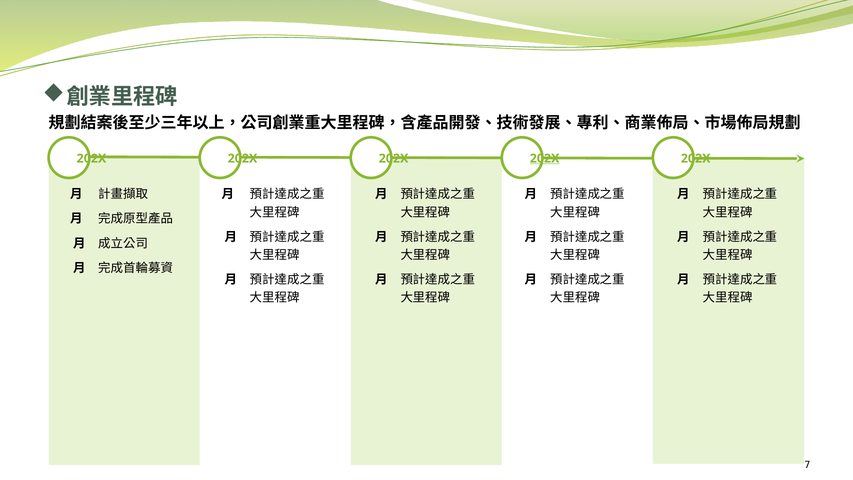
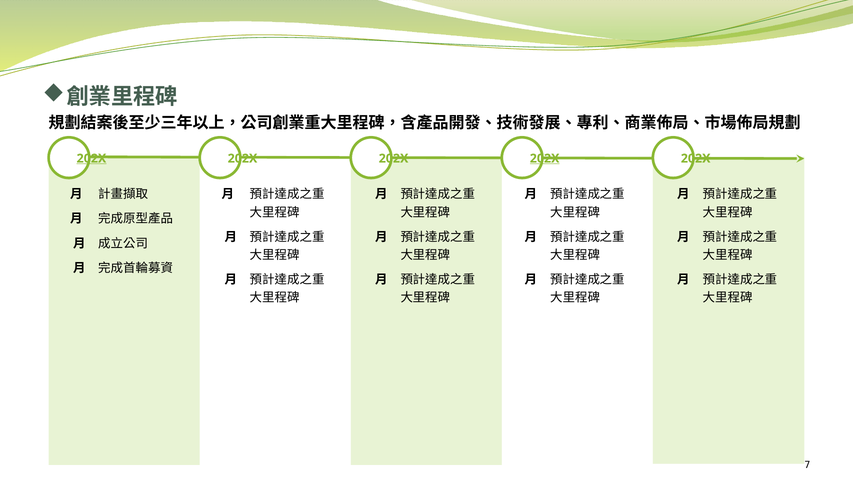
202X underline: none -> present (91, 158)
